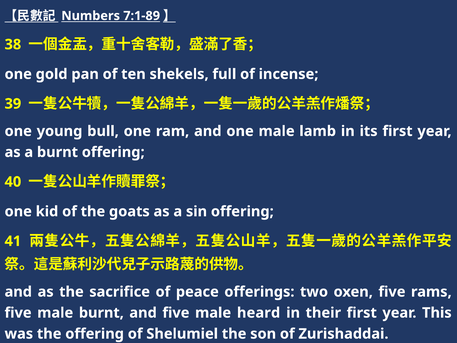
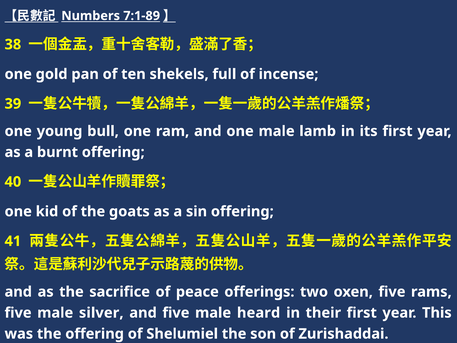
male burnt: burnt -> silver (101, 313)
